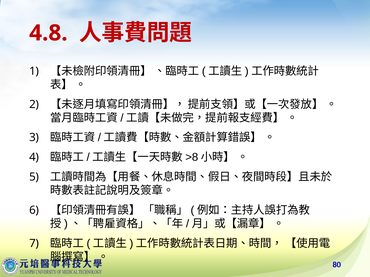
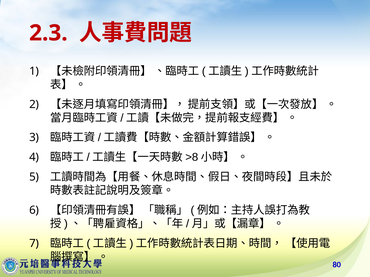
4.8: 4.8 -> 2.3 (48, 33)
